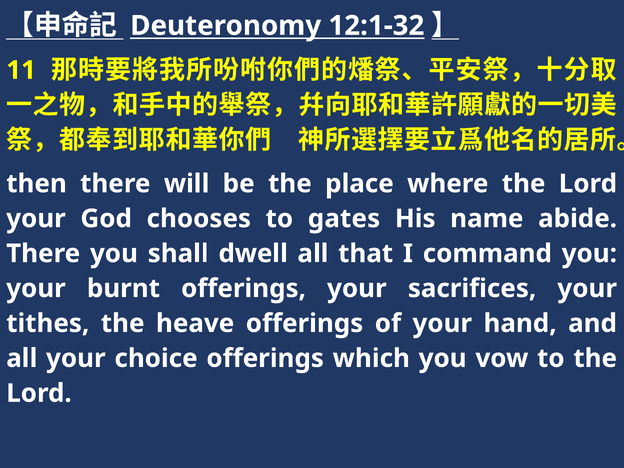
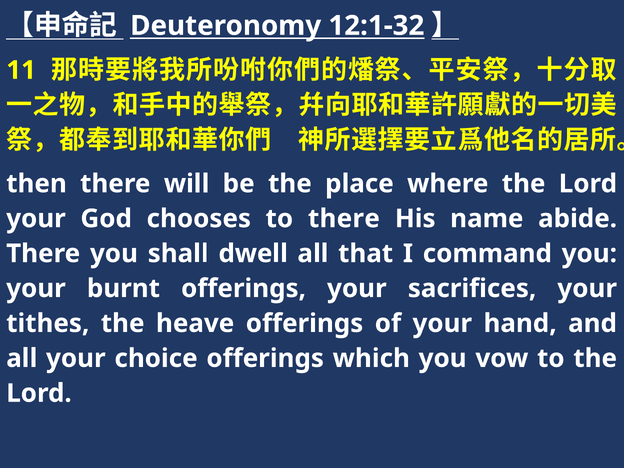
to gates: gates -> there (344, 219)
